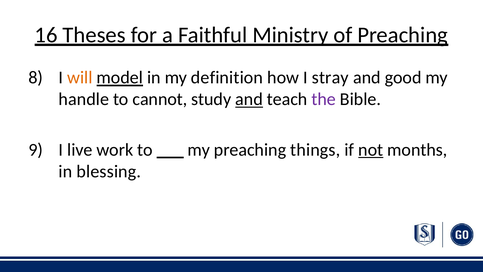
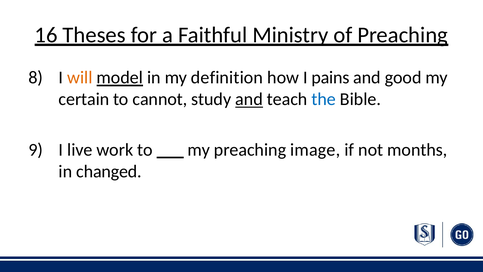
stray: stray -> pains (330, 78)
handle: handle -> certain (84, 99)
the colour: purple -> blue (324, 99)
things: things -> image (315, 150)
not underline: present -> none (371, 150)
blessing: blessing -> changed (109, 171)
